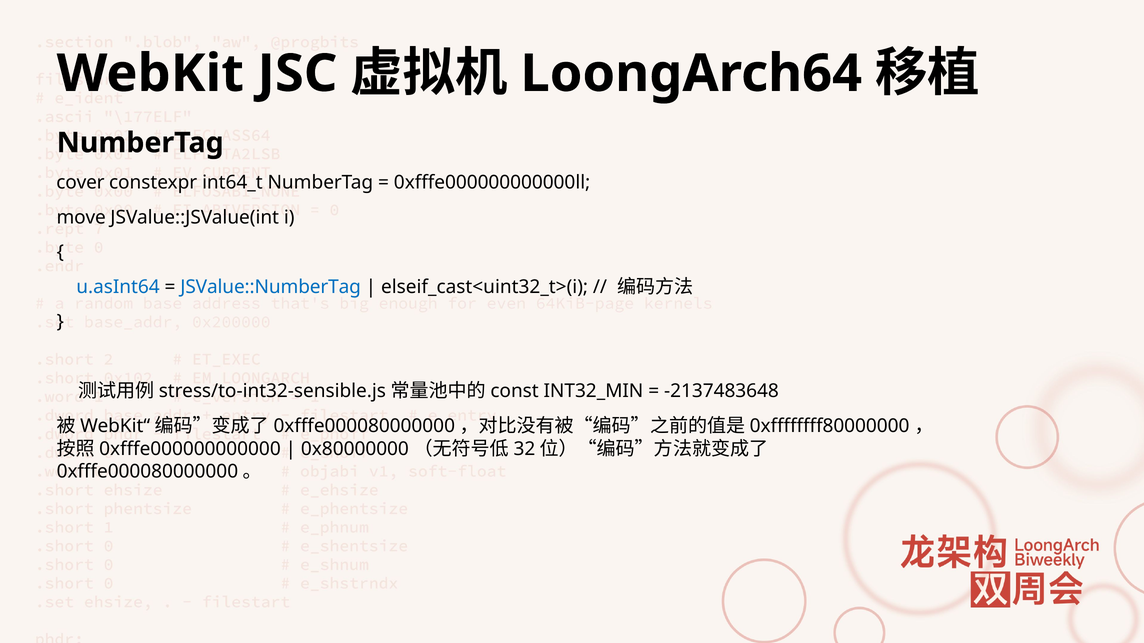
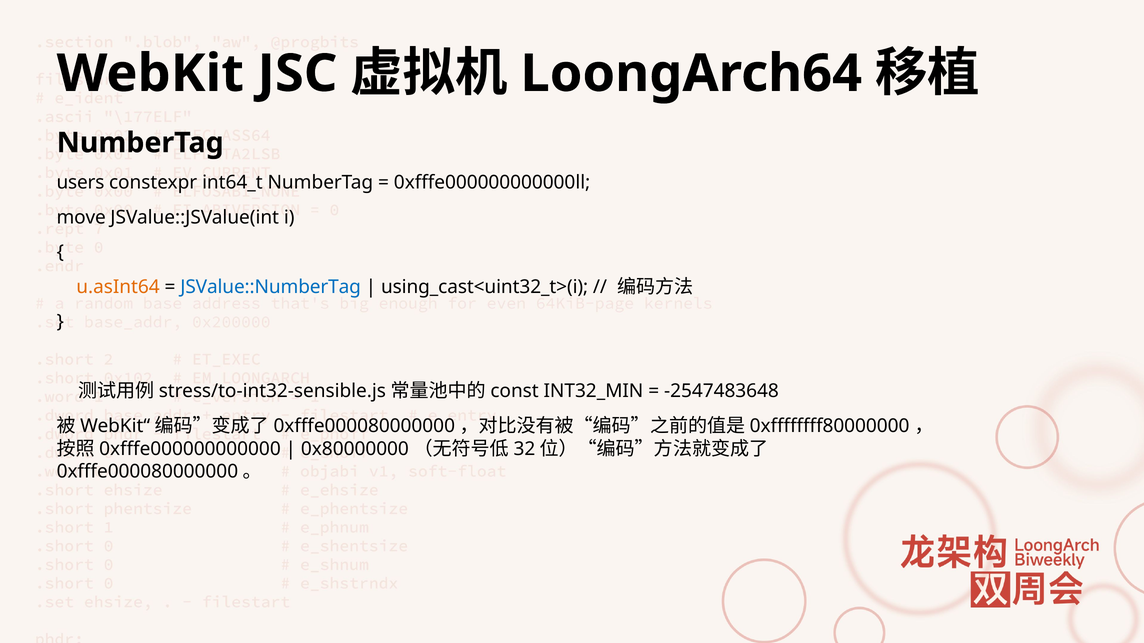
cover: cover -> users (80, 183)
u.asInt64 colour: blue -> orange (118, 287)
elseif_cast<uint32_t>(i: elseif_cast<uint32_t>(i -> using_cast<uint32_t>(i (485, 287)
-2137483648: -2137483648 -> -2547483648 (721, 391)
